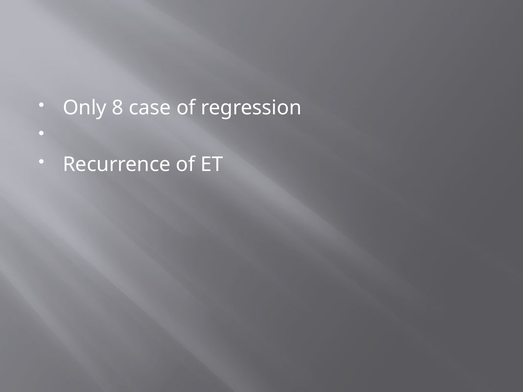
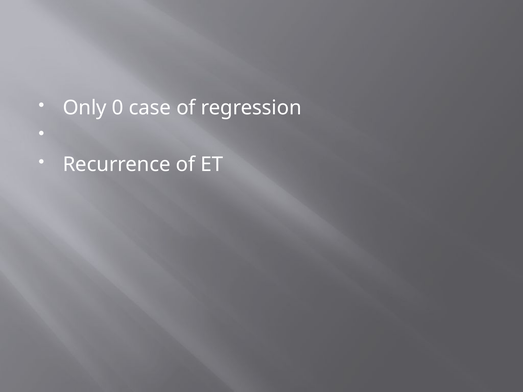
8: 8 -> 0 (118, 108)
